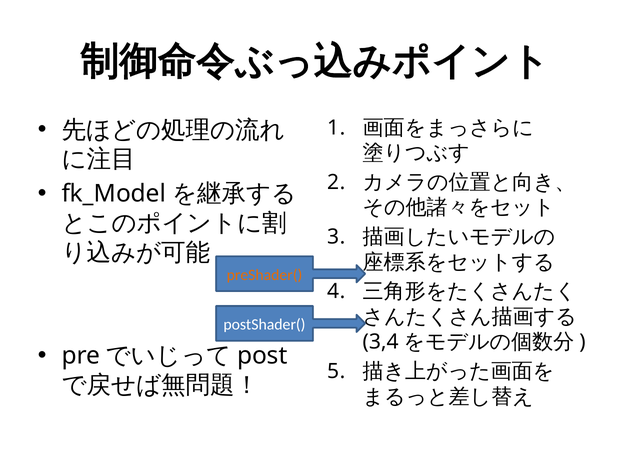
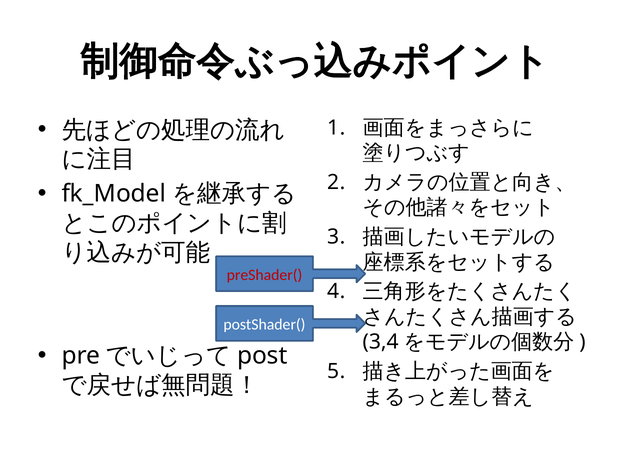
preShader( colour: orange -> red (264, 275)
